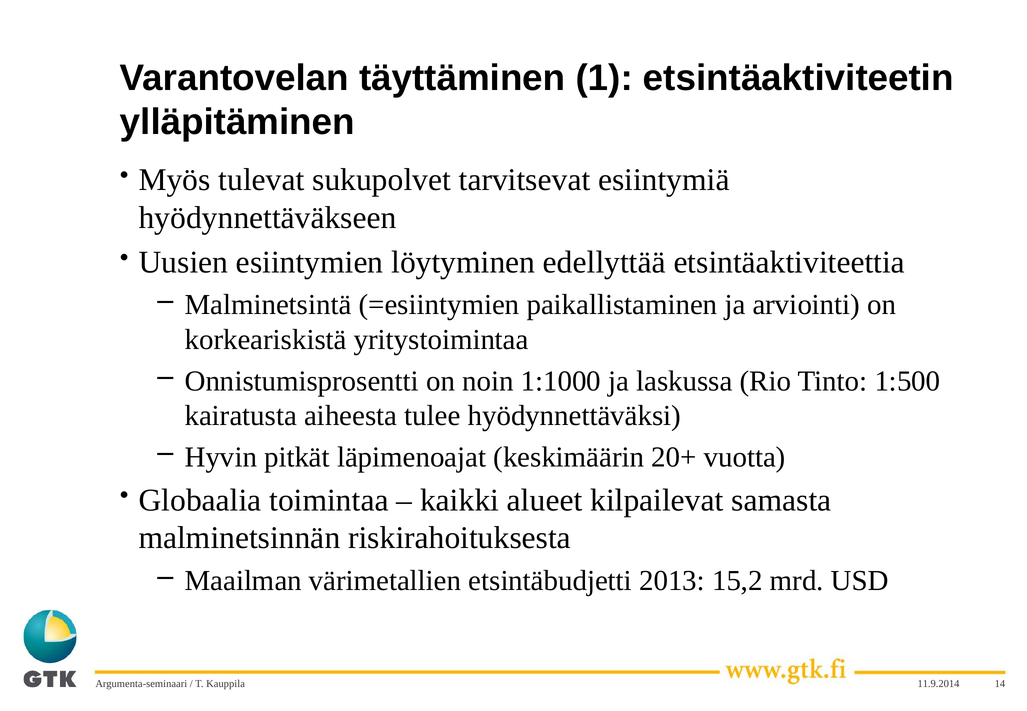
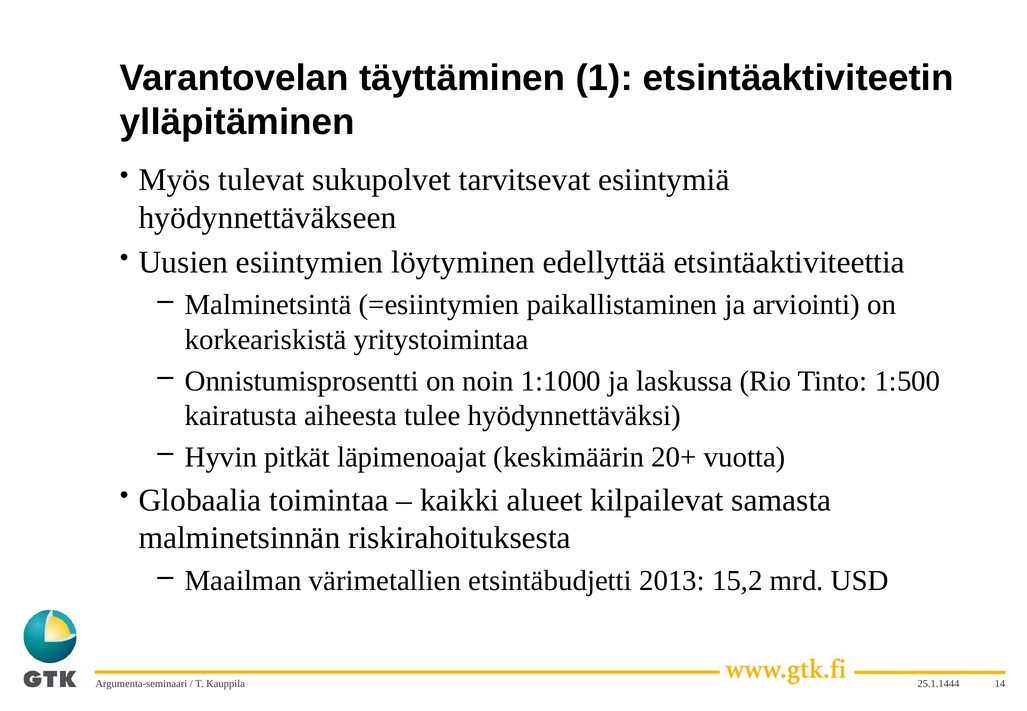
11.9.2014: 11.9.2014 -> 25.1.1444 (938, 684)
